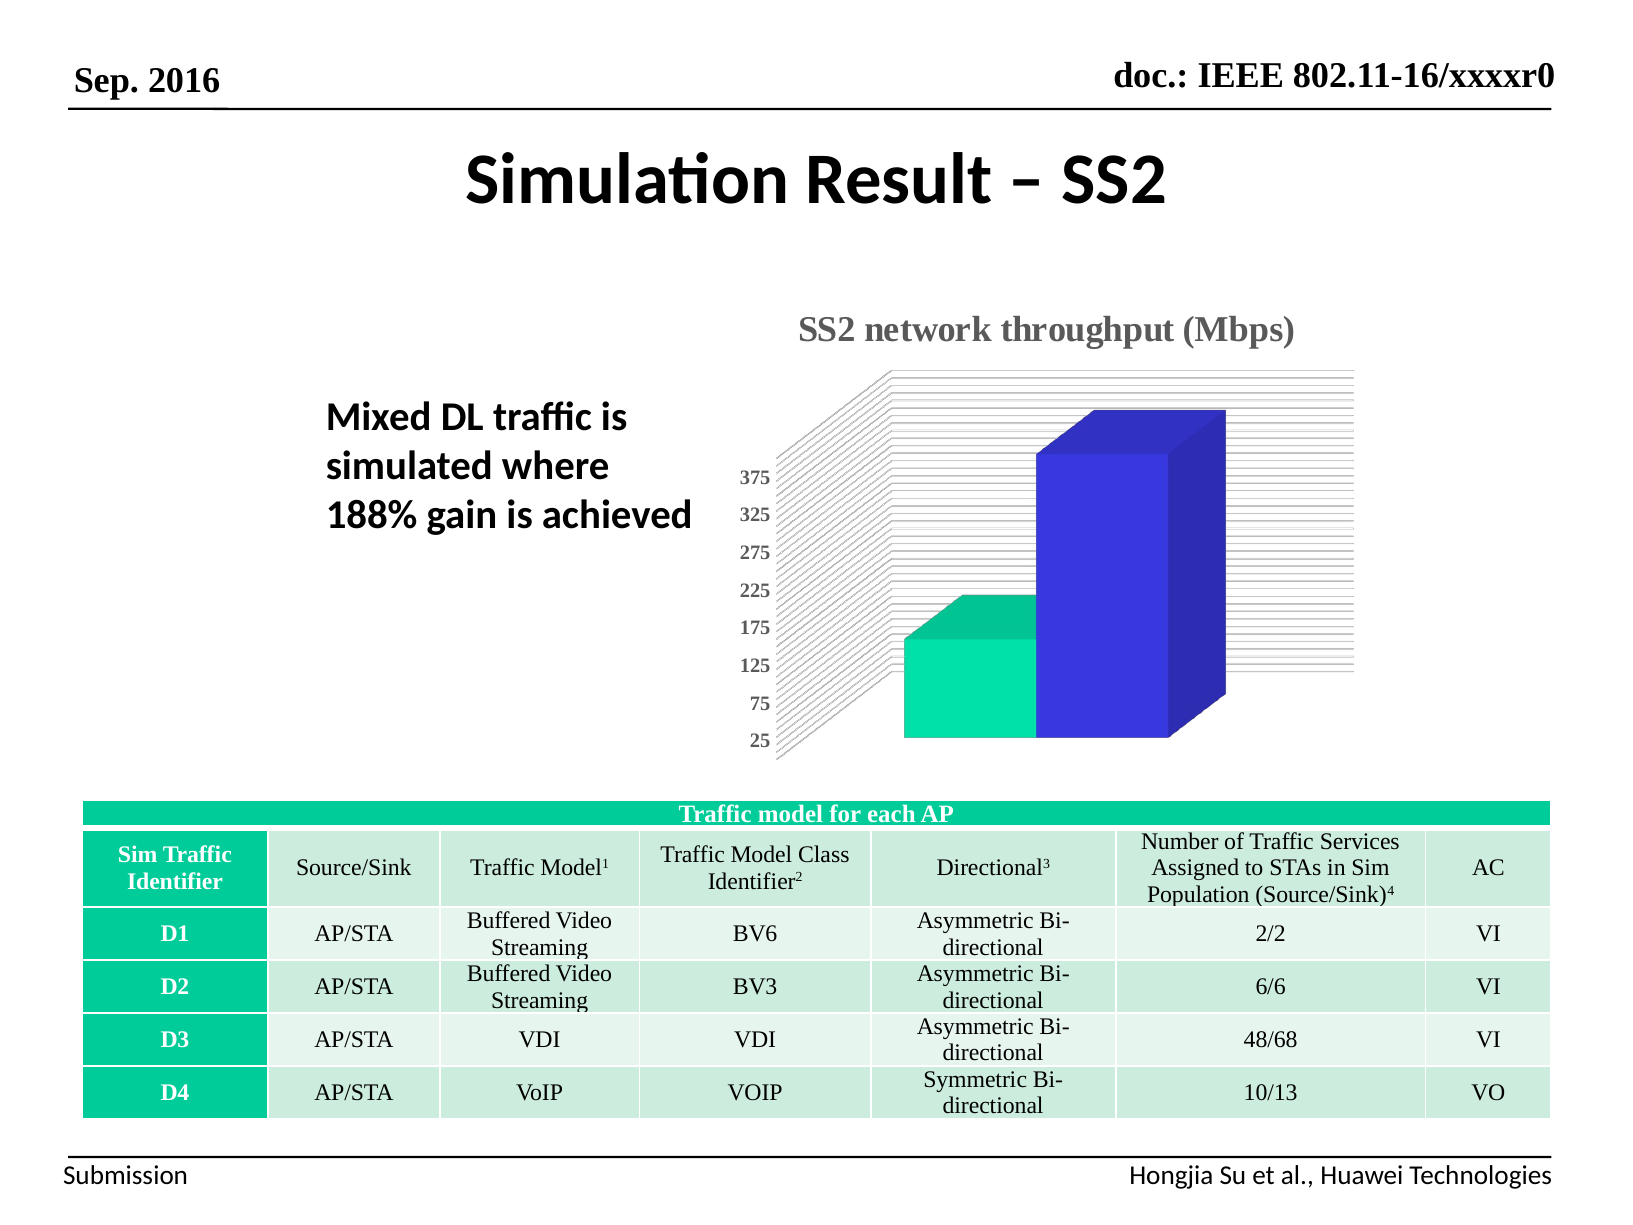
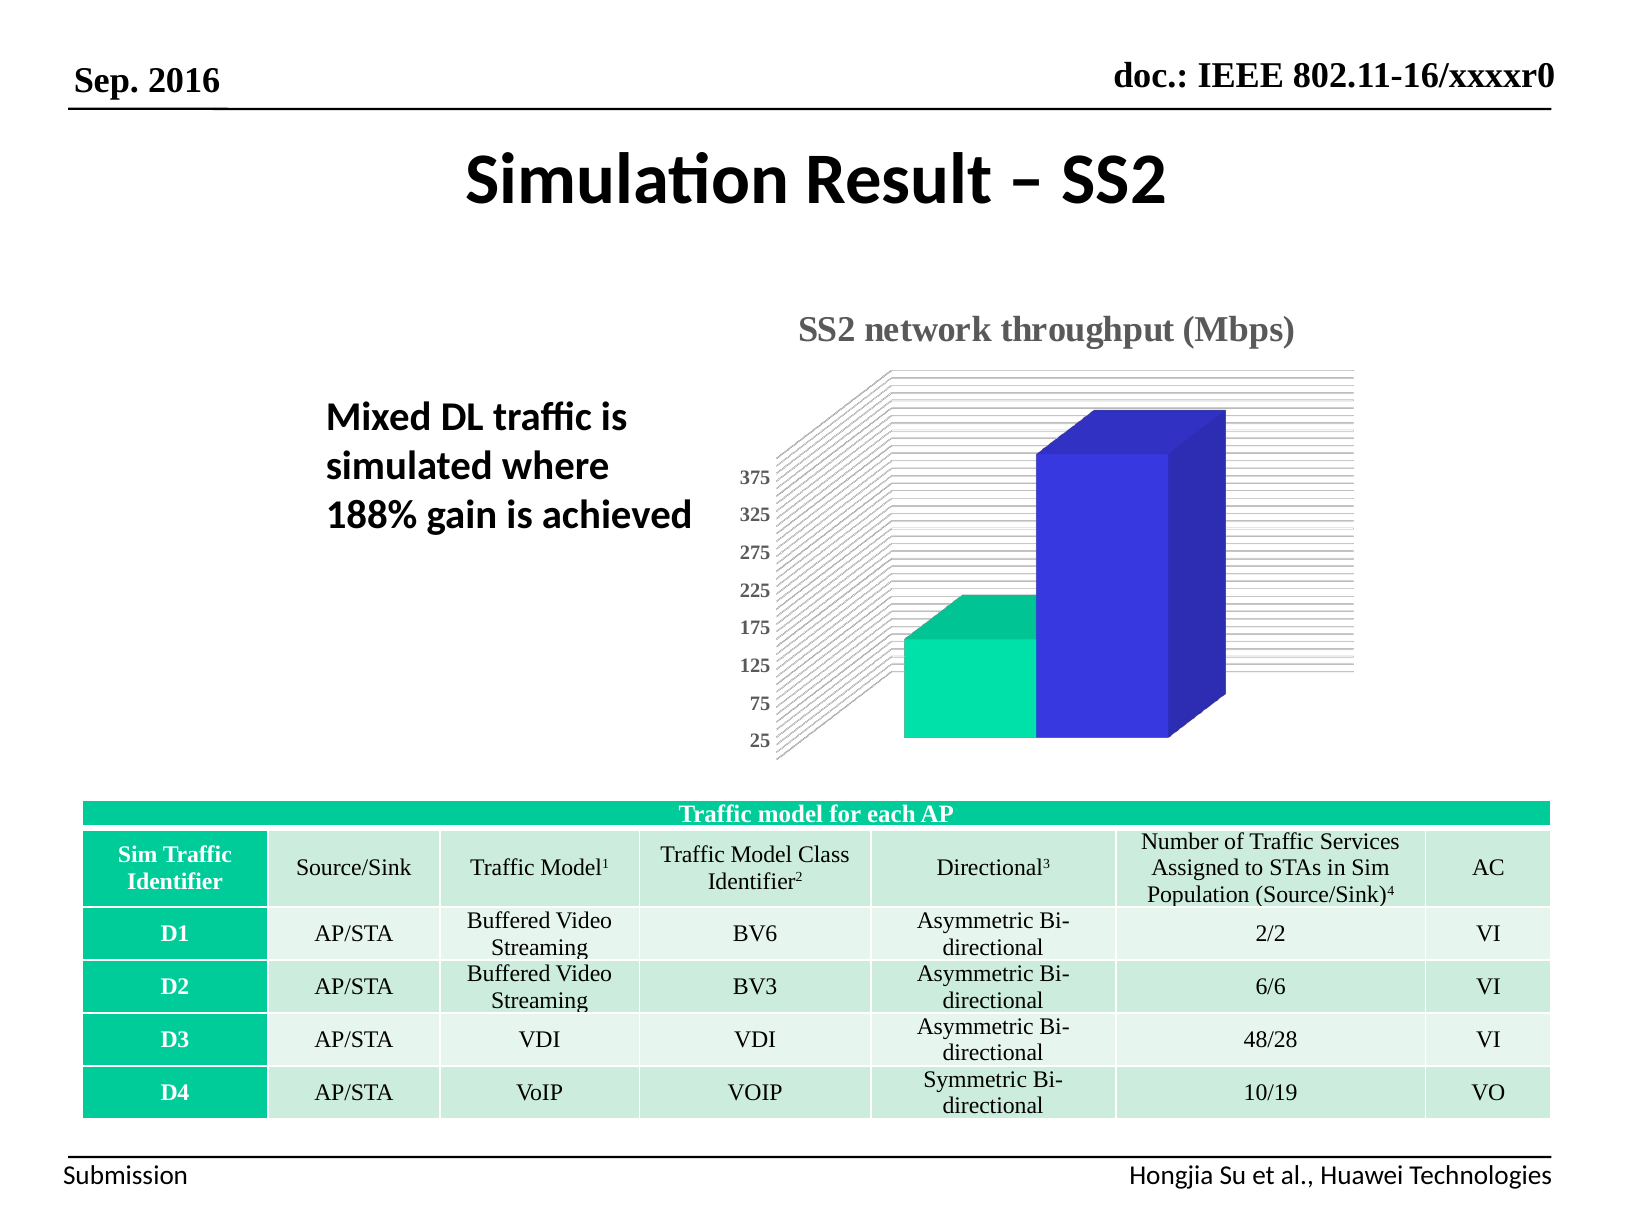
48/68: 48/68 -> 48/28 (1271, 1040)
10/13: 10/13 -> 10/19 (1271, 1093)
